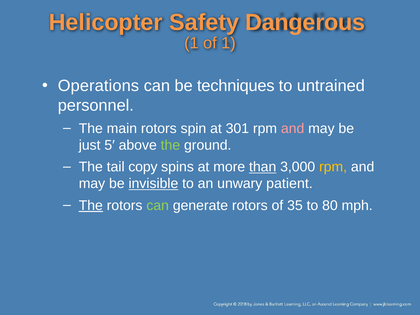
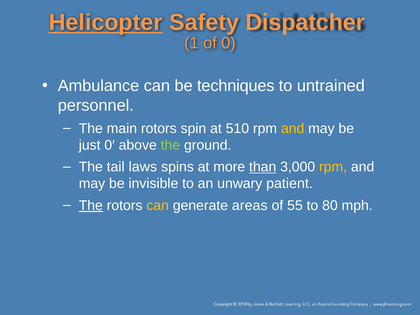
Helicopter underline: none -> present (106, 23)
Dangerous: Dangerous -> Dispatcher (305, 23)
of 1: 1 -> 0 (228, 43)
Operations: Operations -> Ambulance (99, 86)
301: 301 -> 510 (237, 128)
and colour: pink -> yellow (293, 128)
5′: 5′ -> 0′ (110, 145)
copy: copy -> laws (143, 167)
invisible underline: present -> none (153, 184)
can colour: light green -> yellow (158, 205)
generate rotors: rotors -> areas (250, 205)
35: 35 -> 55 (295, 205)
